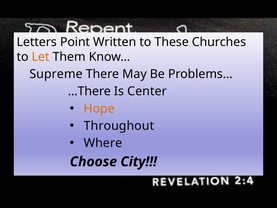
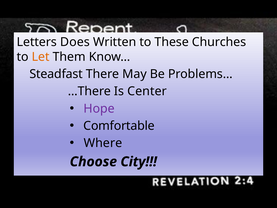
Point: Point -> Does (75, 42)
Supreme: Supreme -> Steadfast (56, 74)
Hope colour: orange -> purple (99, 108)
Throughout: Throughout -> Comfortable (119, 126)
